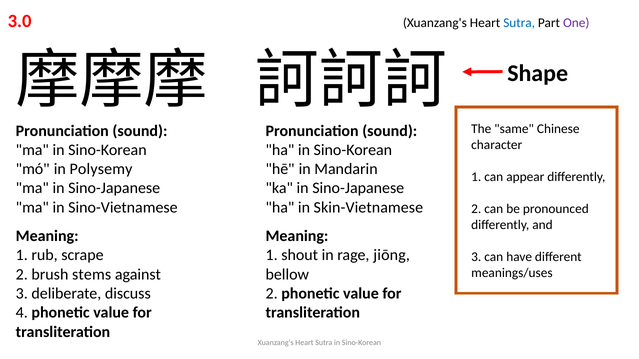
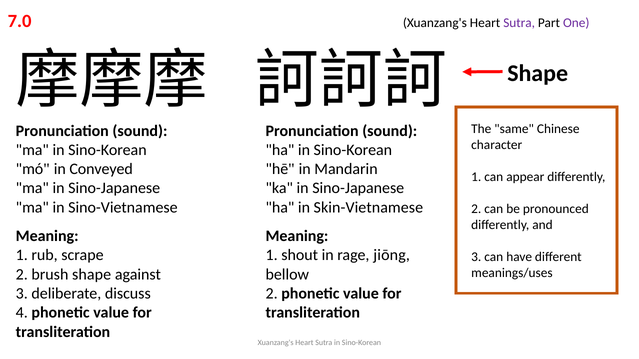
3.0: 3.0 -> 7.0 (20, 21)
Sutra colour: blue -> purple (519, 23)
Polysemy: Polysemy -> Conveyed (101, 169)
brush stems: stems -> shape (92, 275)
